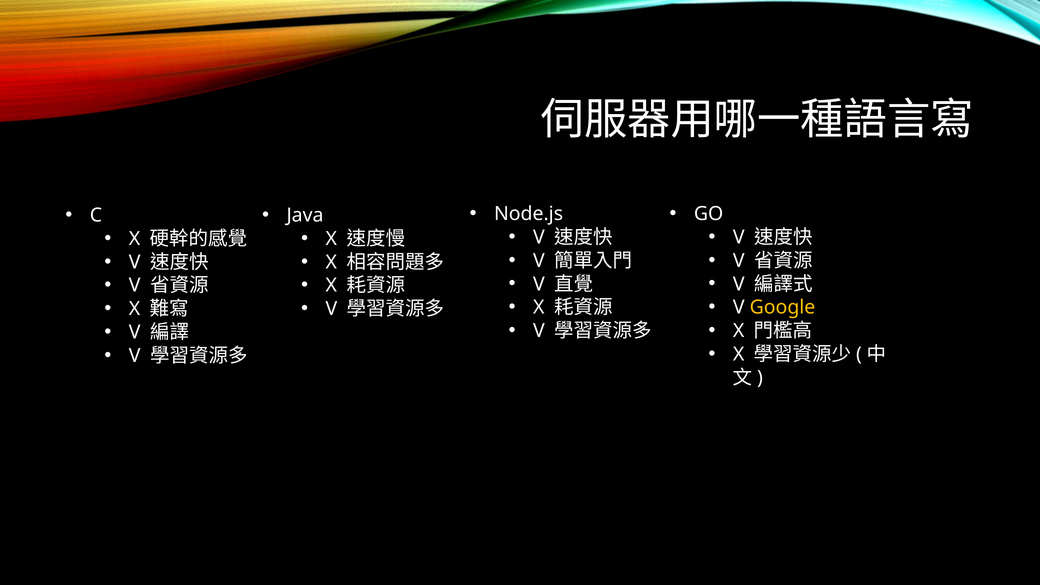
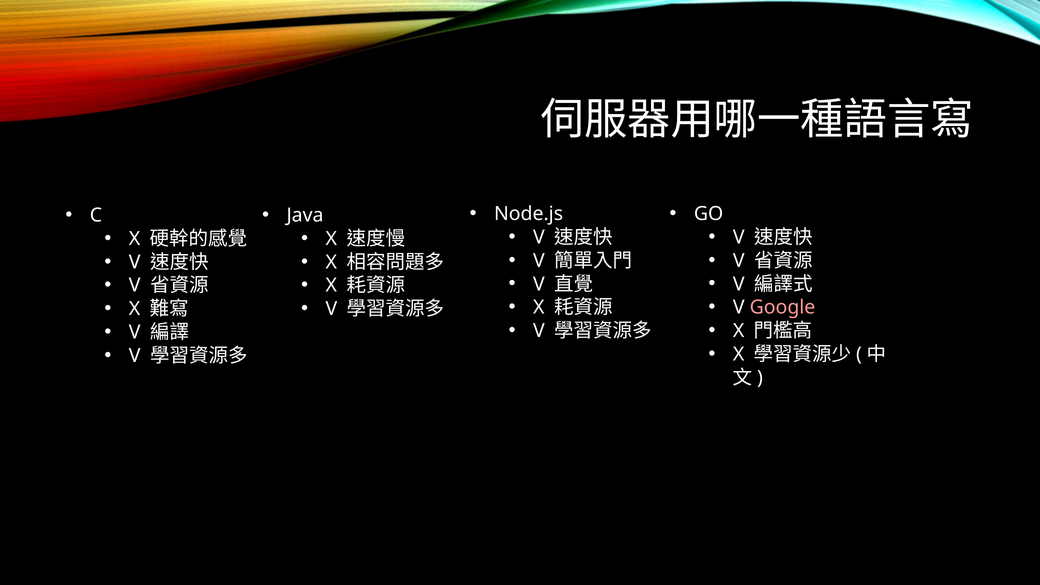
Google colour: yellow -> pink (783, 307)
